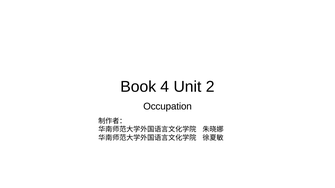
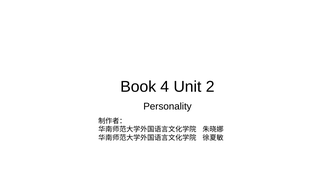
Occupation: Occupation -> Personality (167, 107)
